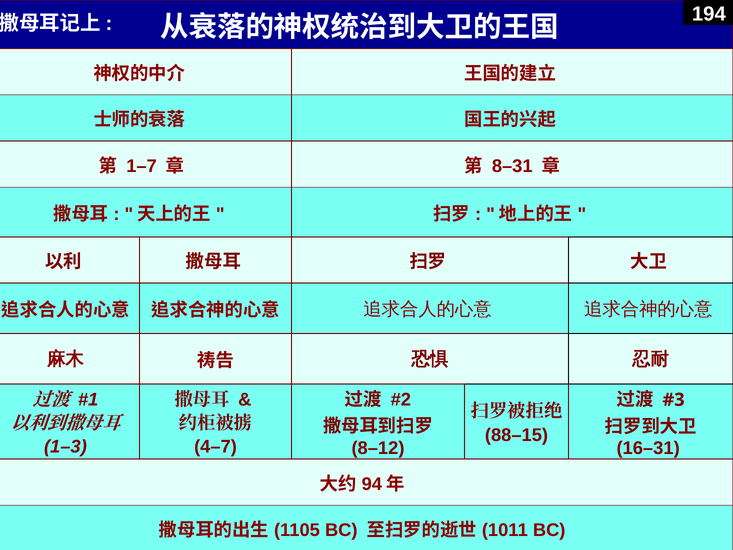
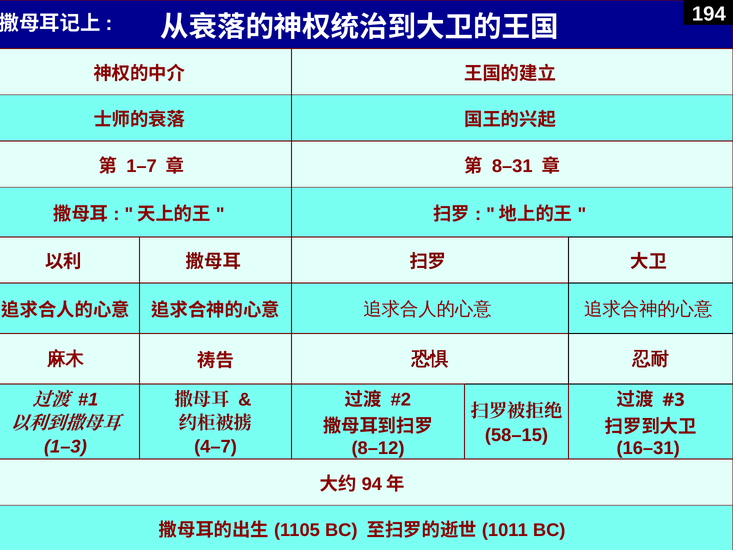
88–15: 88–15 -> 58–15 (517, 435)
